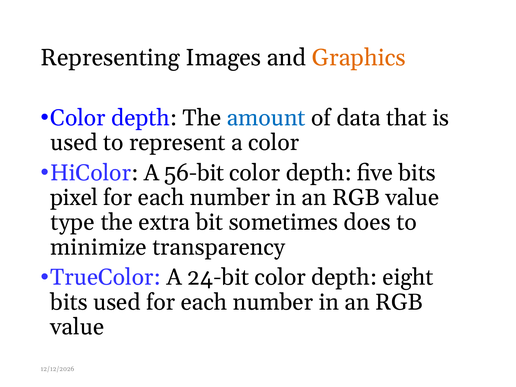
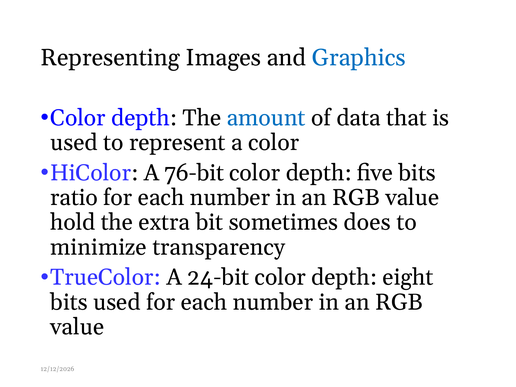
Graphics colour: orange -> blue (359, 58)
56-bit: 56-bit -> 76-bit (194, 173)
pixel: pixel -> ratio (74, 198)
type: type -> hold (73, 222)
